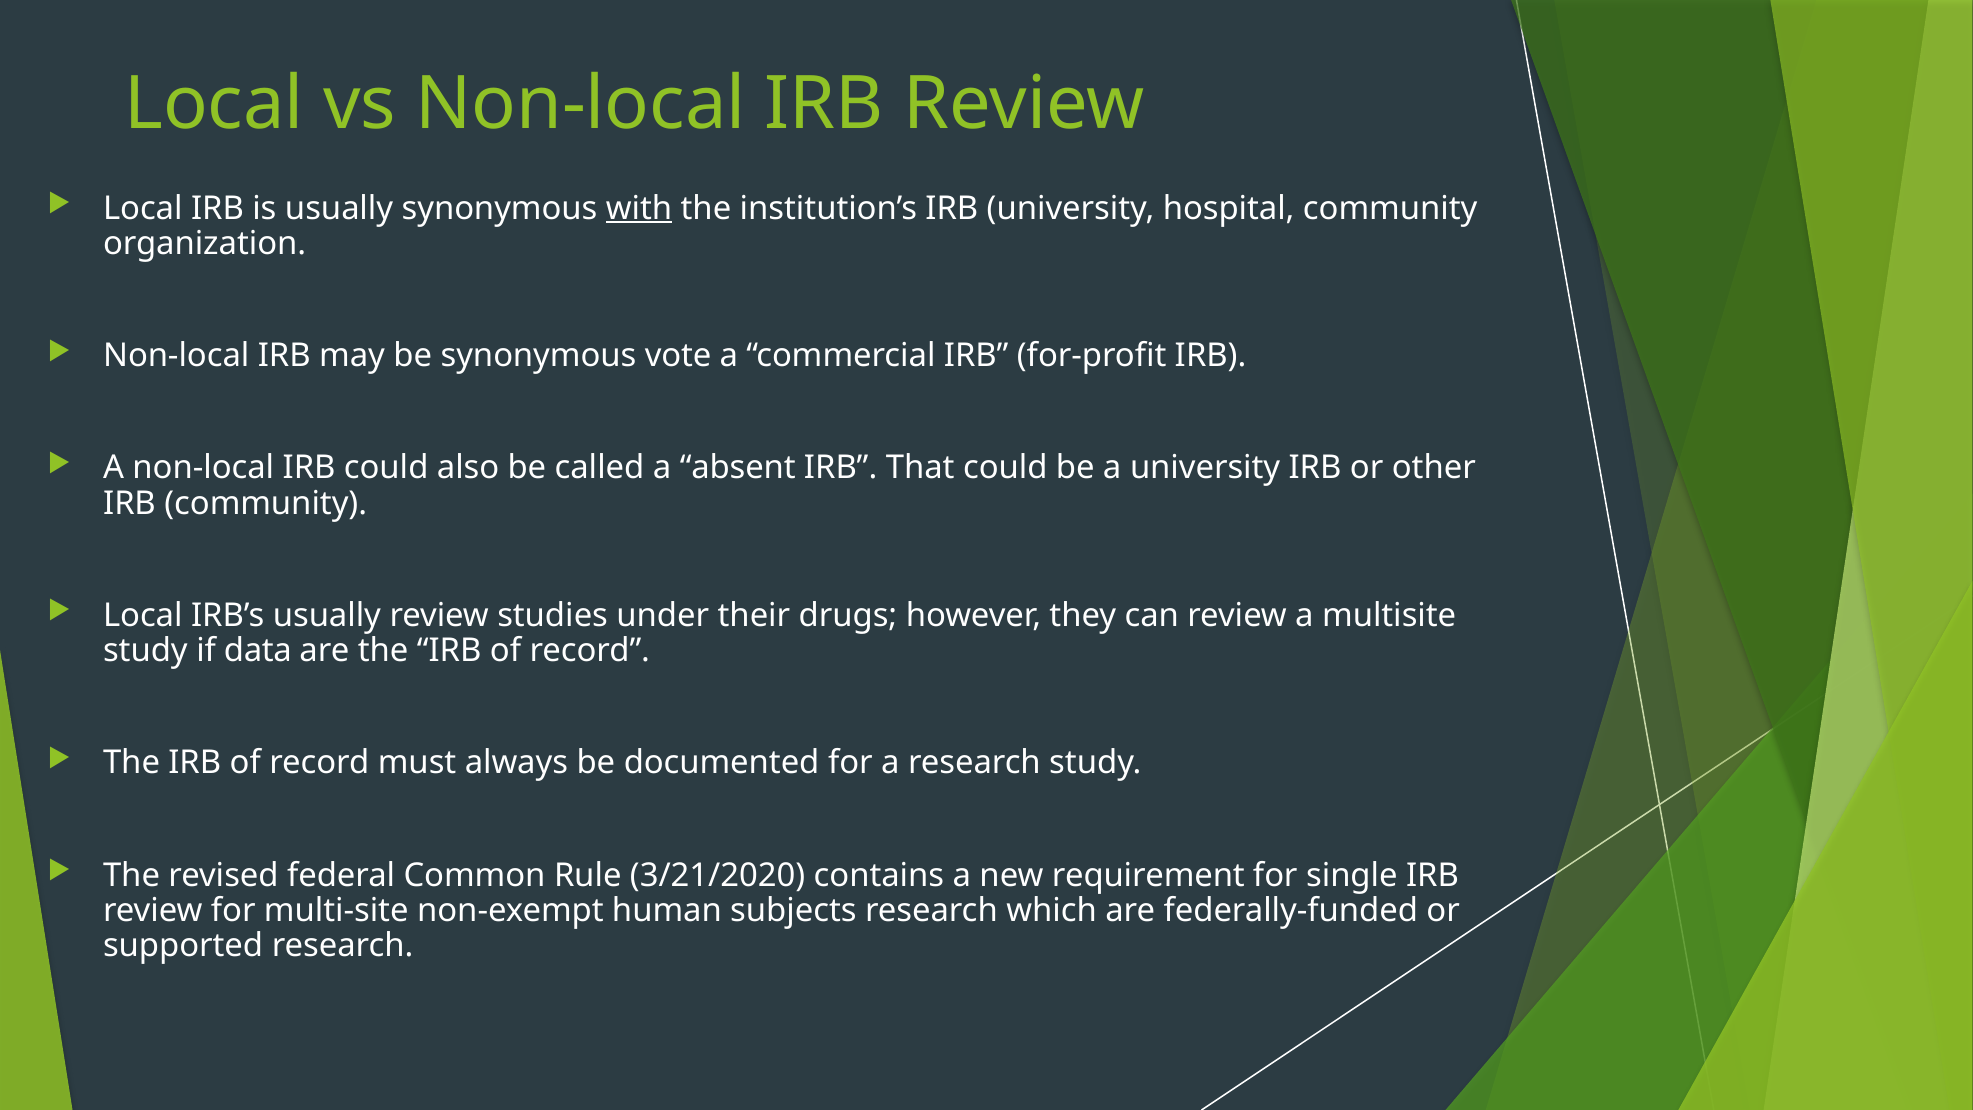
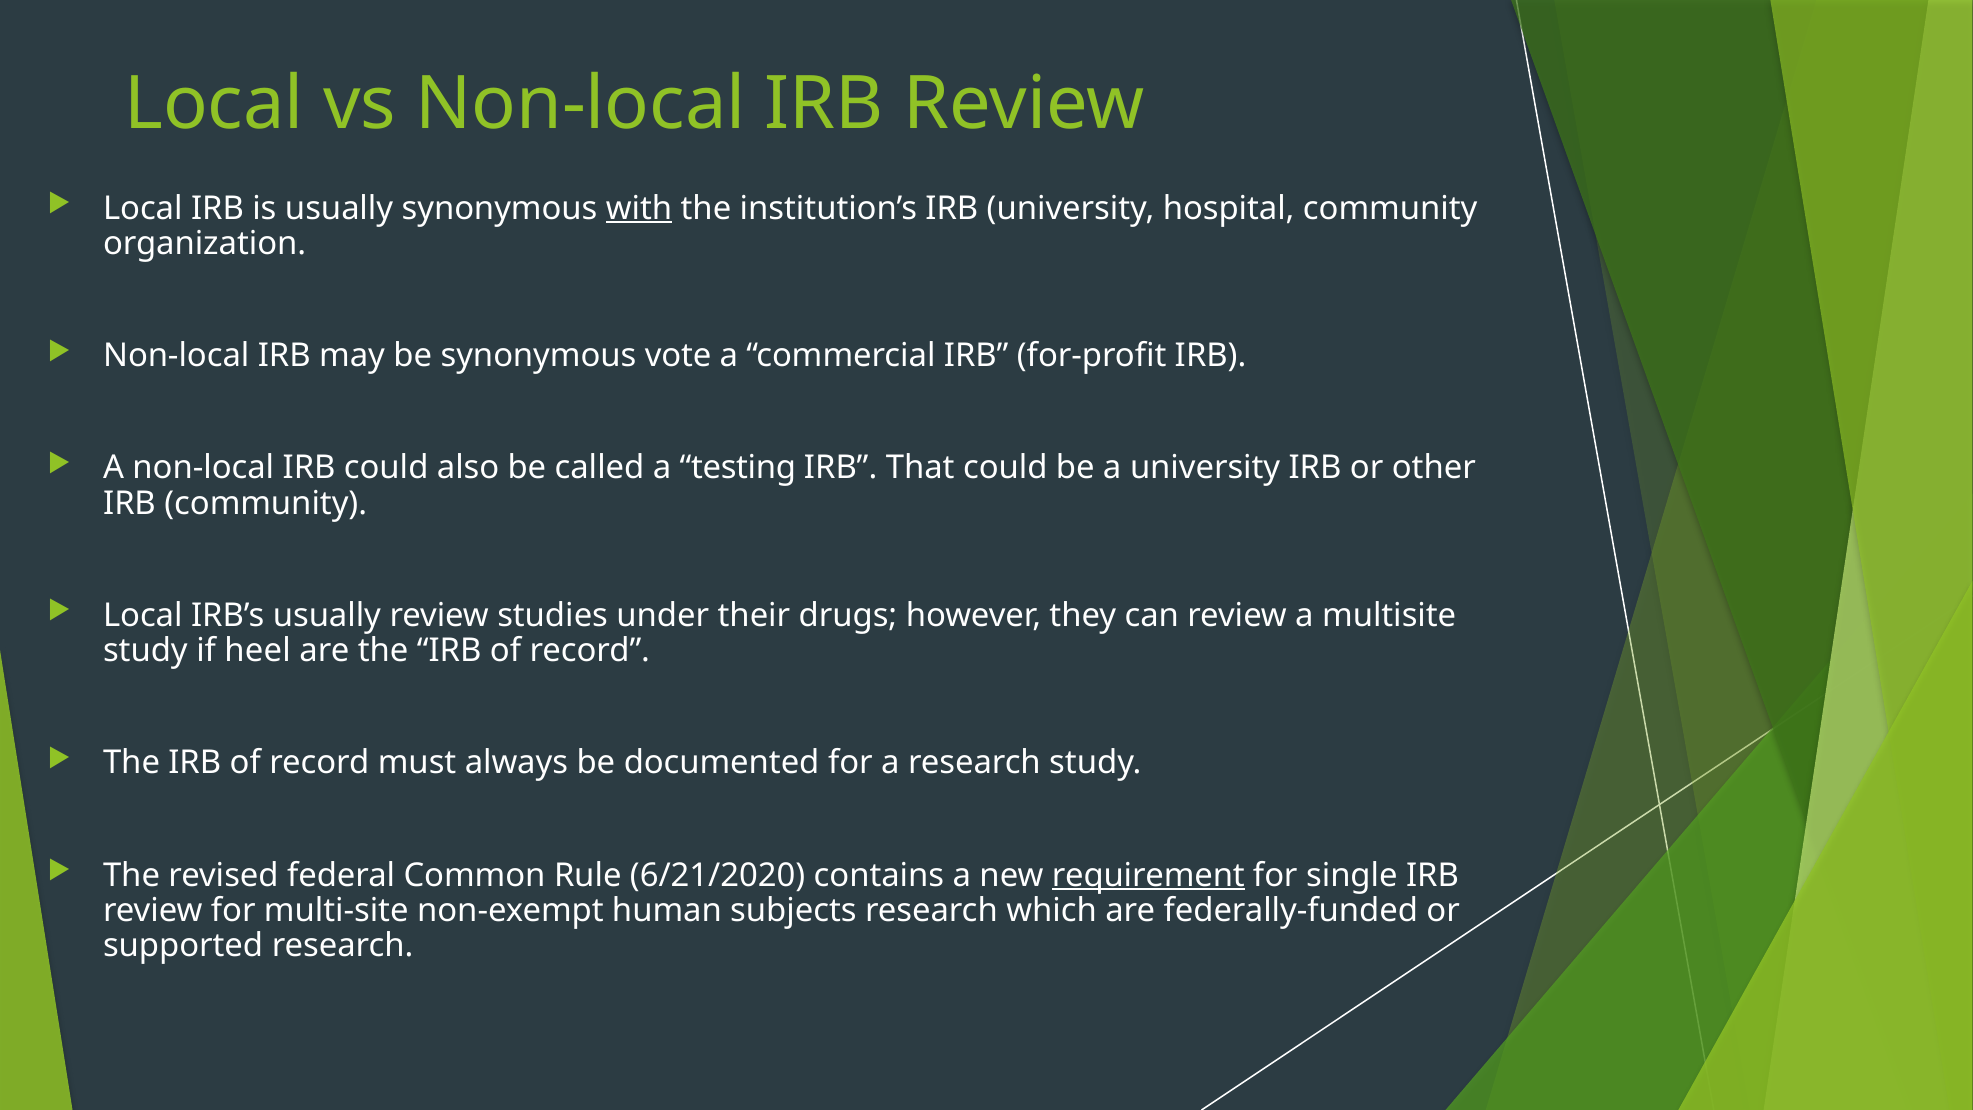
absent: absent -> testing (738, 468)
data: data -> heel (258, 651)
3/21/2020: 3/21/2020 -> 6/21/2020 (718, 875)
requirement underline: none -> present (1148, 875)
